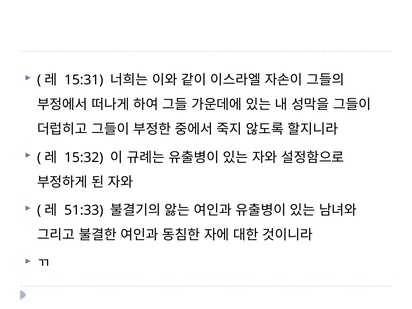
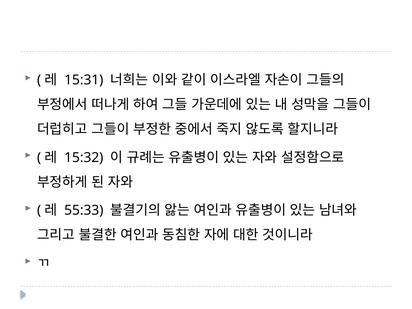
51:33: 51:33 -> 55:33 (84, 210)
